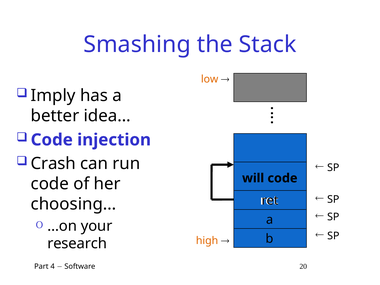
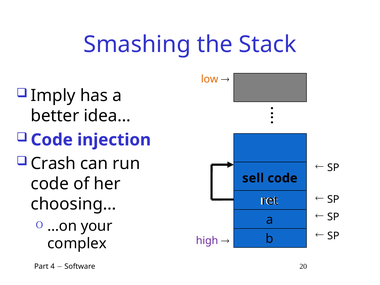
will: will -> sell (253, 178)
high colour: orange -> purple (207, 241)
research: research -> complex (77, 244)
